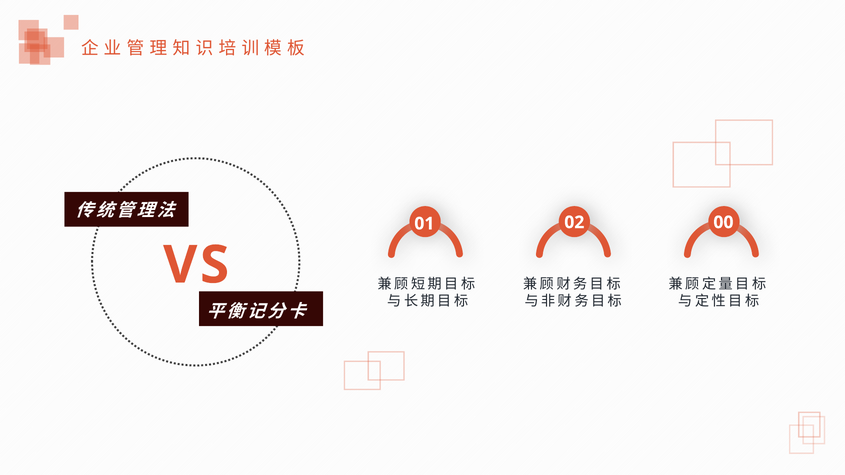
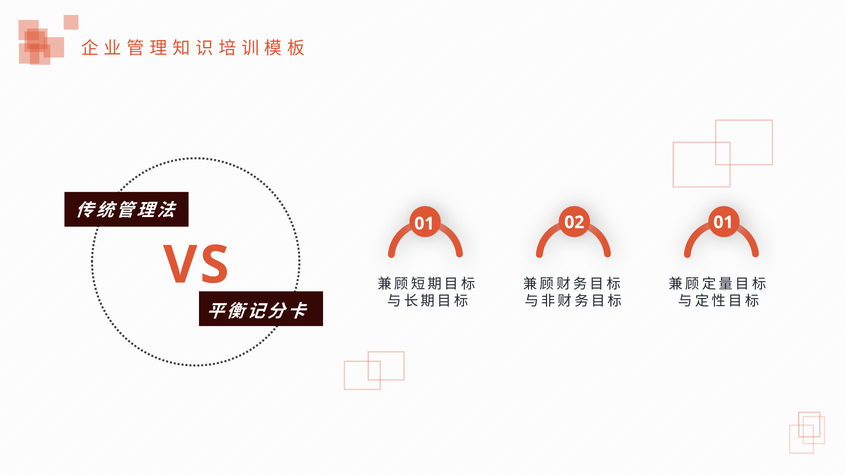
02 00: 00 -> 01 (723, 223)
